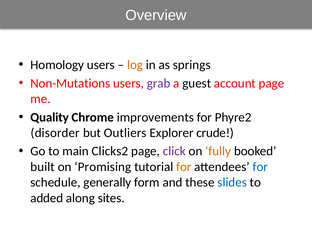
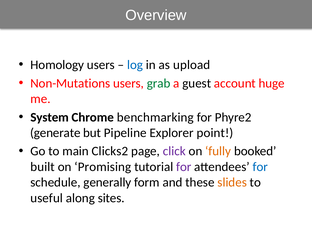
log colour: orange -> blue (135, 65)
springs: springs -> upload (192, 65)
grab colour: purple -> green (159, 83)
account page: page -> huge (272, 83)
Quality: Quality -> System (50, 117)
improvements: improvements -> benchmarking (155, 117)
disorder: disorder -> generate (55, 133)
Outliers: Outliers -> Pipeline (125, 133)
crude: crude -> point (215, 133)
for colour: orange -> purple (184, 167)
slides colour: blue -> orange (232, 182)
added: added -> useful (47, 198)
